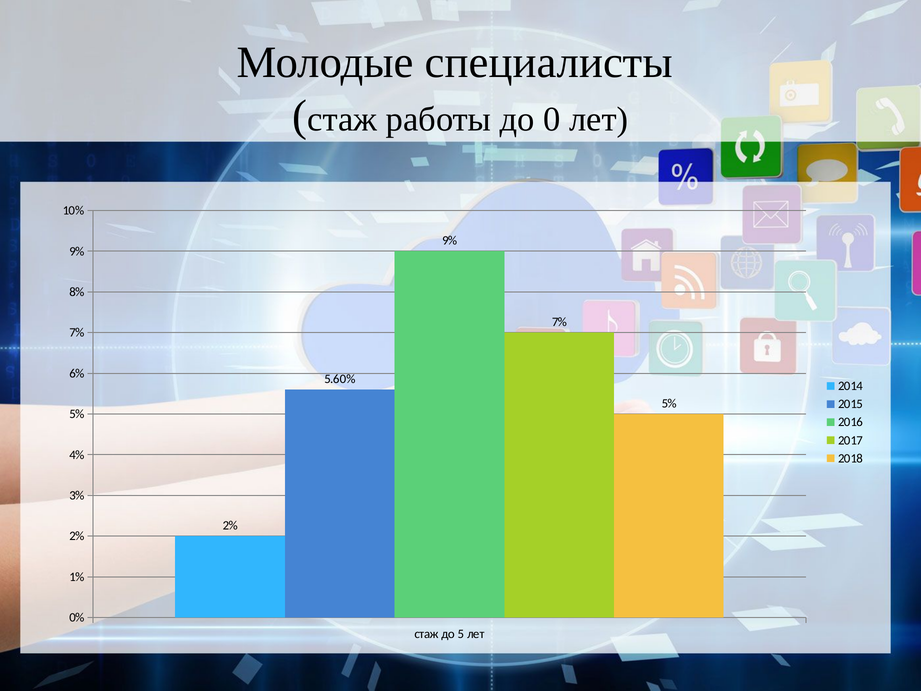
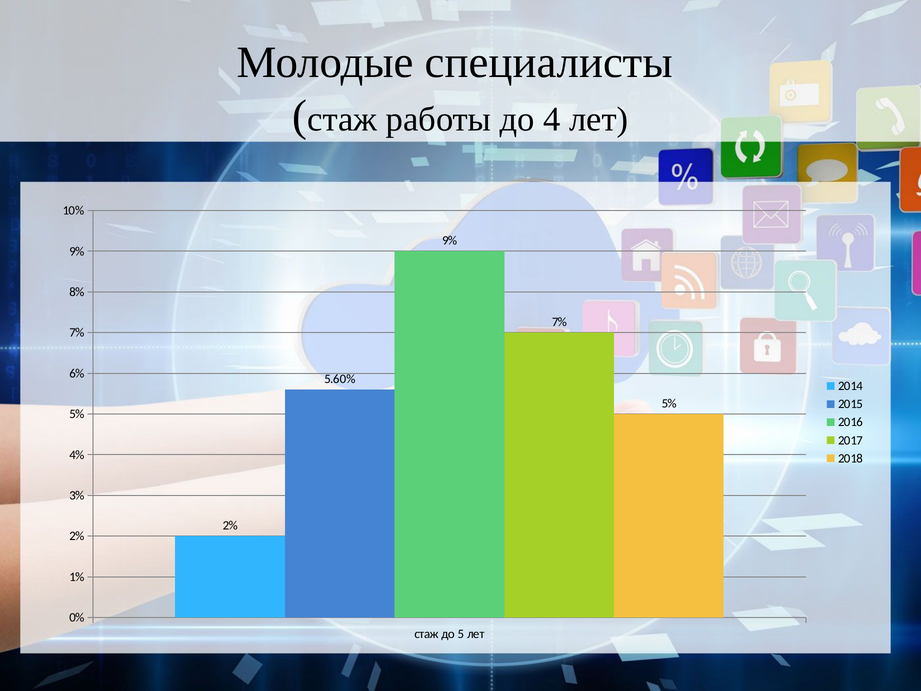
0: 0 -> 4 (552, 119)
